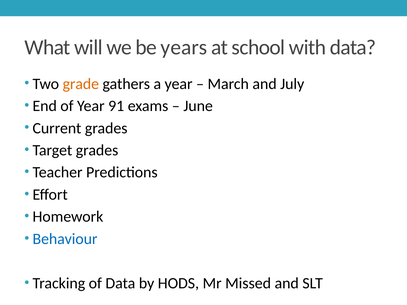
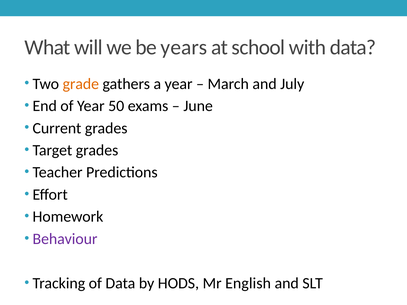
91: 91 -> 50 (116, 106)
Behaviour colour: blue -> purple (65, 239)
Missed: Missed -> English (248, 283)
